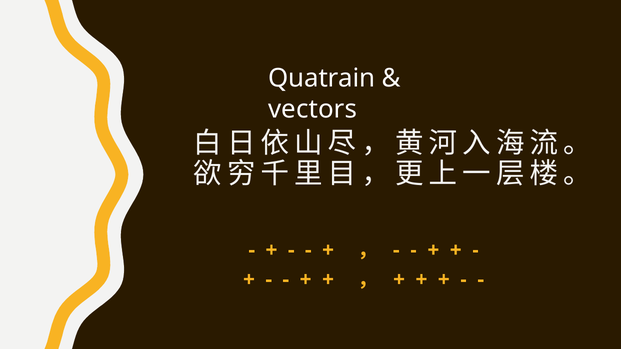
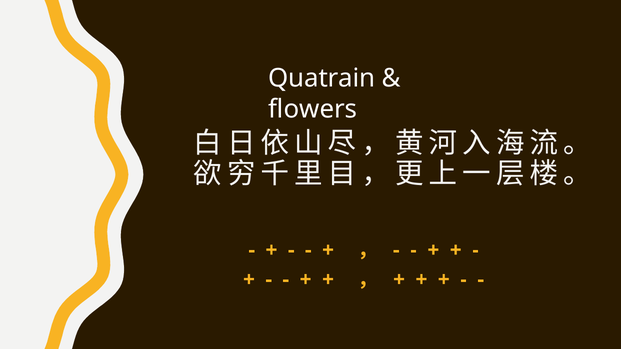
vectors: vectors -> flowers (313, 110)
